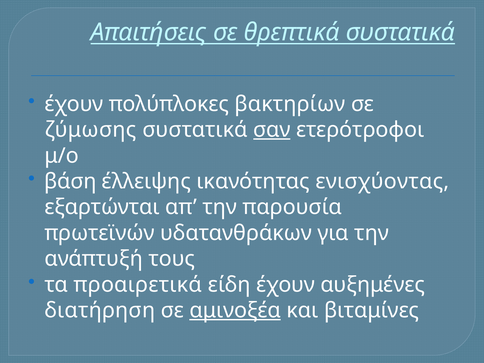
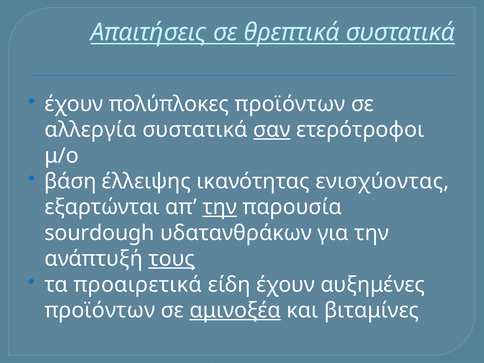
πολύπλοκες βακτηρίων: βακτηρίων -> προϊόντων (290, 104)
ζύμωσης: ζύμωσης -> αλλεργία (91, 130)
την underline: none -> present (220, 207)
πρωτεϊνών: πρωτεϊνών -> sourdough (100, 233)
τους underline: none -> present (172, 259)
διατήρηση: διατήρηση -> προϊόντων (100, 310)
